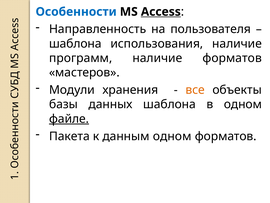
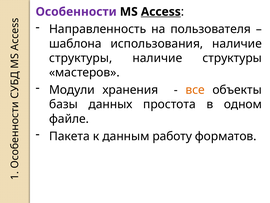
Особенности colour: blue -> purple (76, 12)
программ: программ -> структуры (81, 58)
форматов: форматов -> структуры (232, 58)
данных шаблона: шаблона -> простота (169, 104)
файле underline: present -> none (69, 119)
данным одном: одном -> работу (172, 136)
